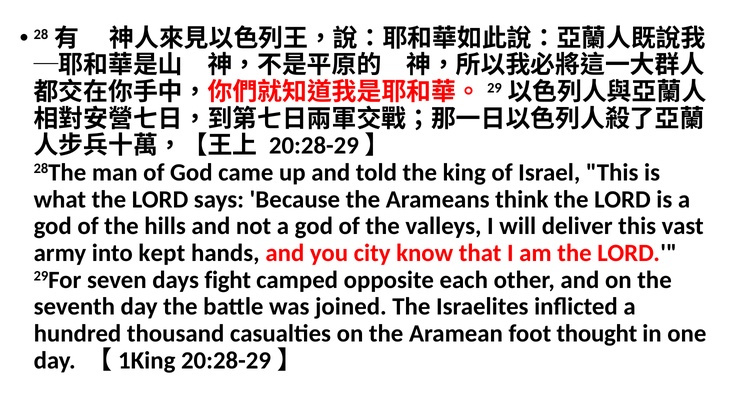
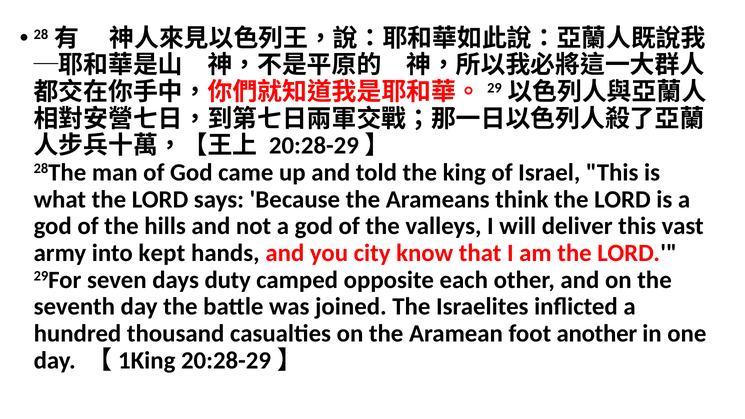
fight: fight -> duty (228, 280)
thought: thought -> another (597, 334)
